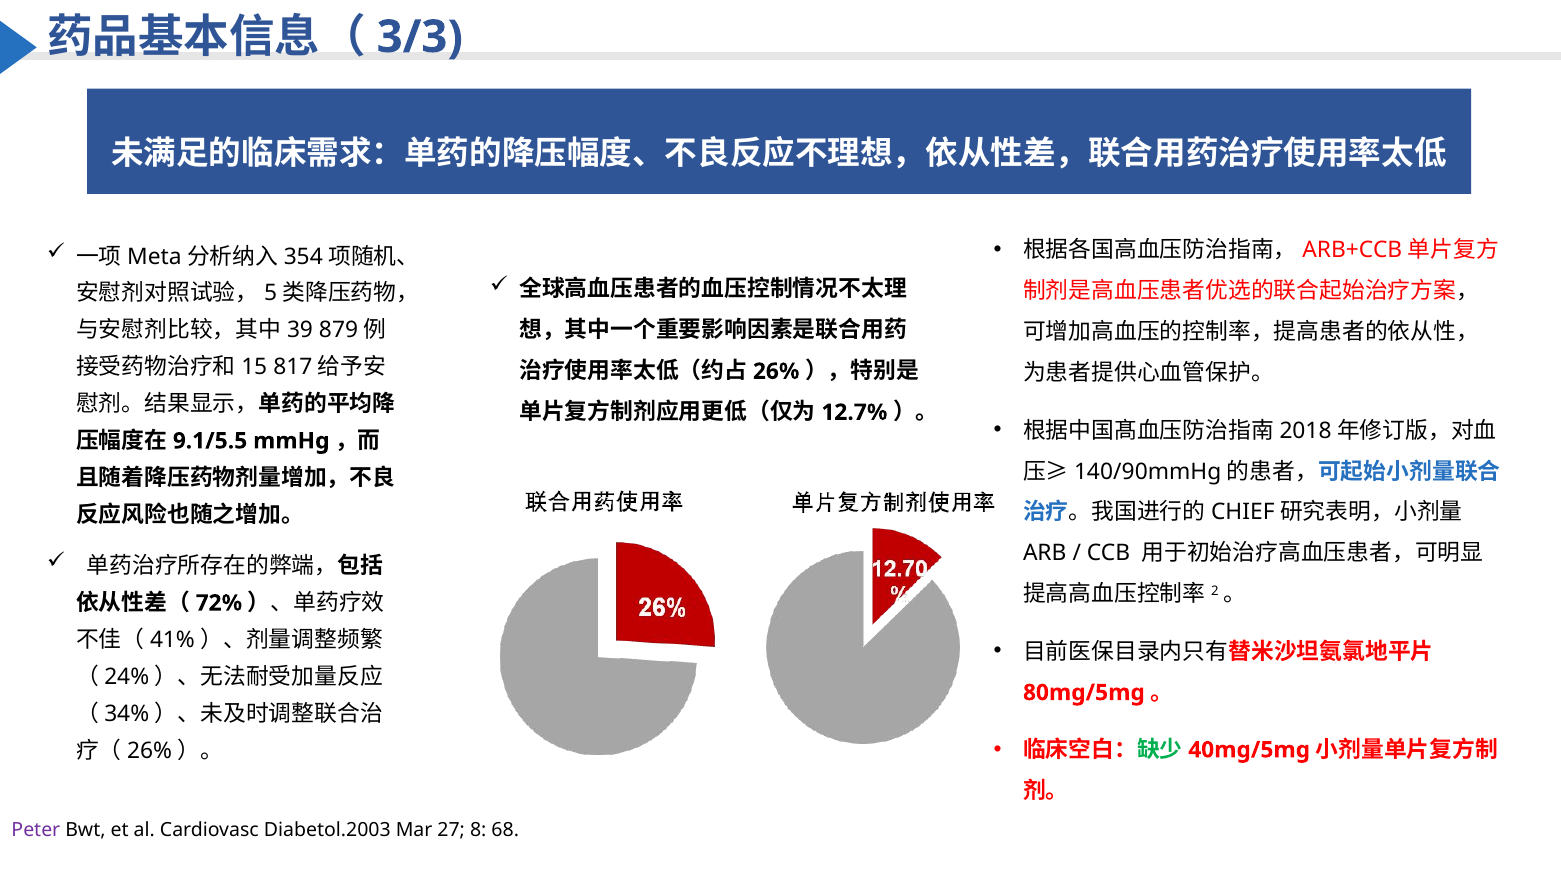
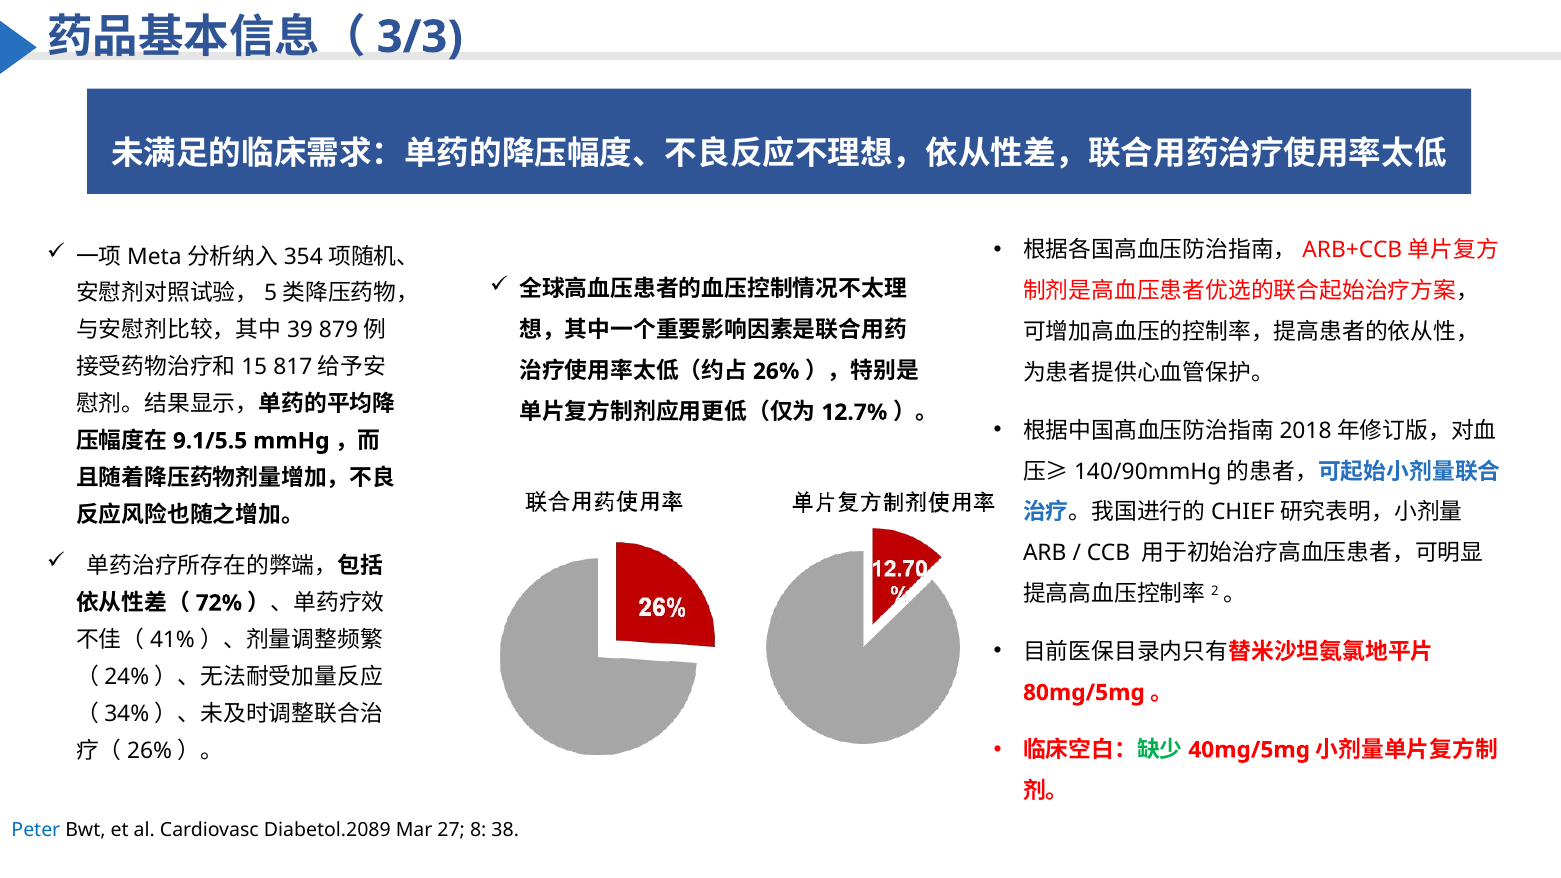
Peter colour: purple -> blue (36, 830)
Diabetol.2003: Diabetol.2003 -> Diabetol.2089 (327, 830)
68: 68 -> 38 (505, 830)
